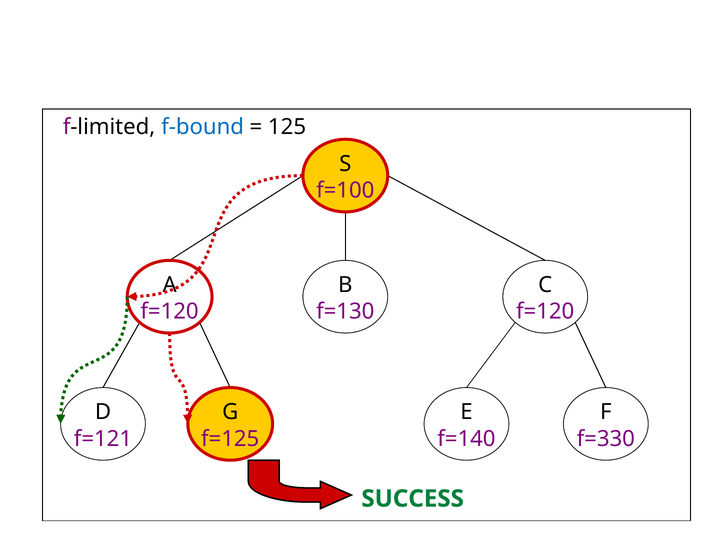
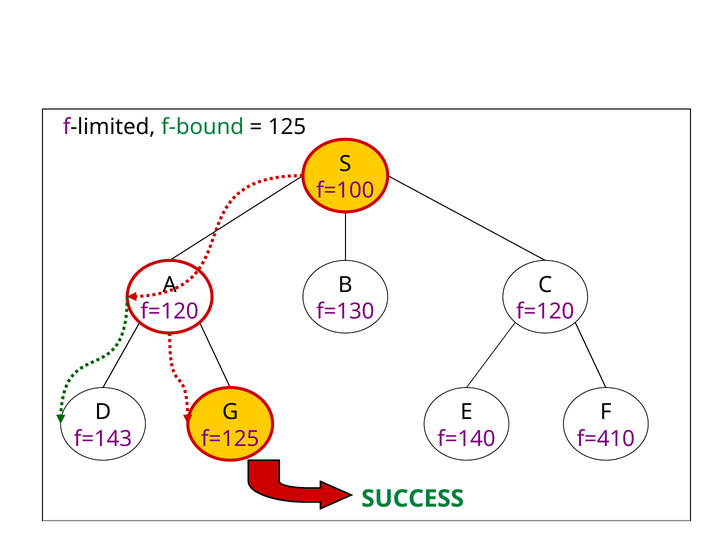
f-bound colour: blue -> green (203, 127)
f=121: f=121 -> f=143 (103, 439)
f=330: f=330 -> f=410 (606, 439)
